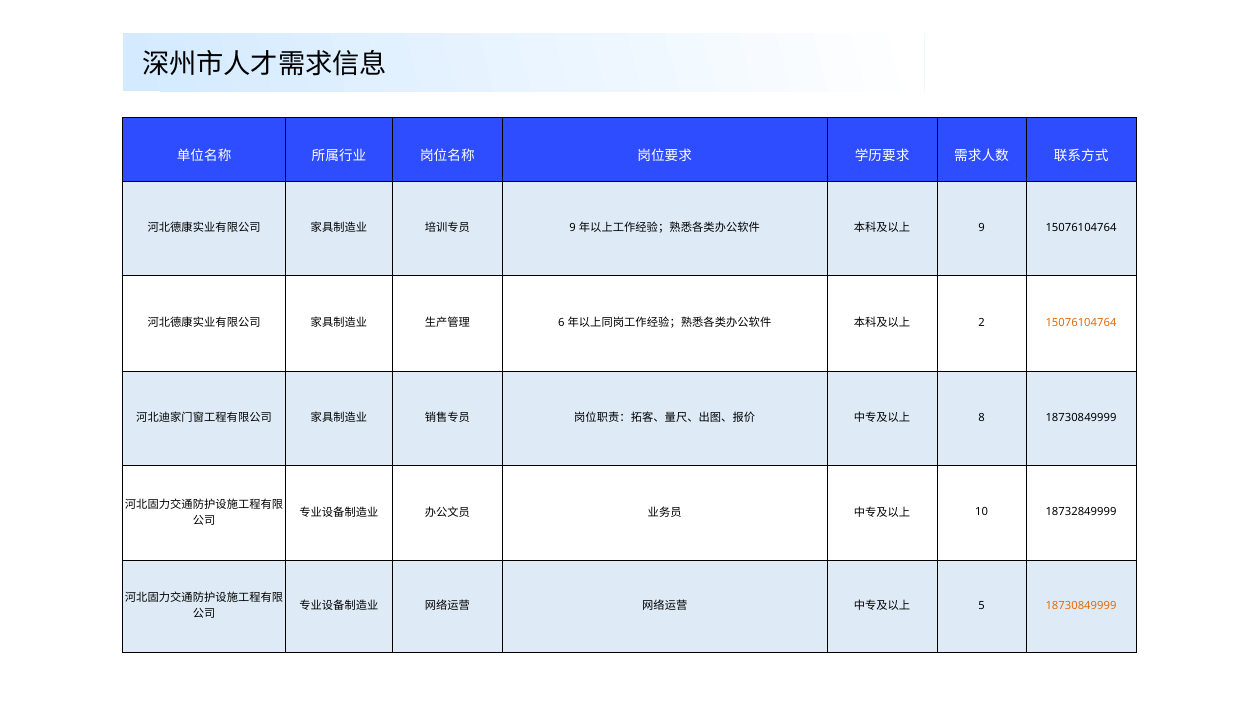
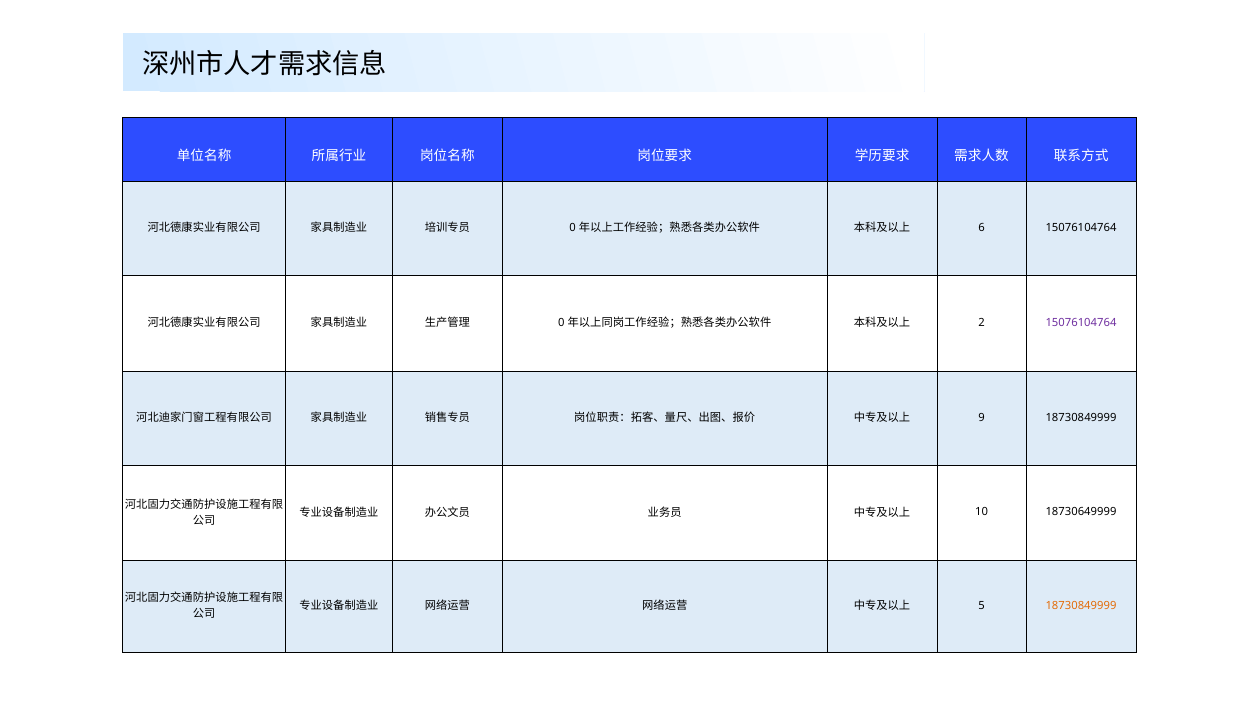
9: 9 -> 0 (573, 228)
9: 9 -> 6 (982, 228)
6: 6 -> 0 (561, 323)
15076104764 colour: orange -> purple (1081, 322)
8: 8 -> 9 (982, 417)
18732849999: 18732849999 -> 18730649999 (1081, 512)
